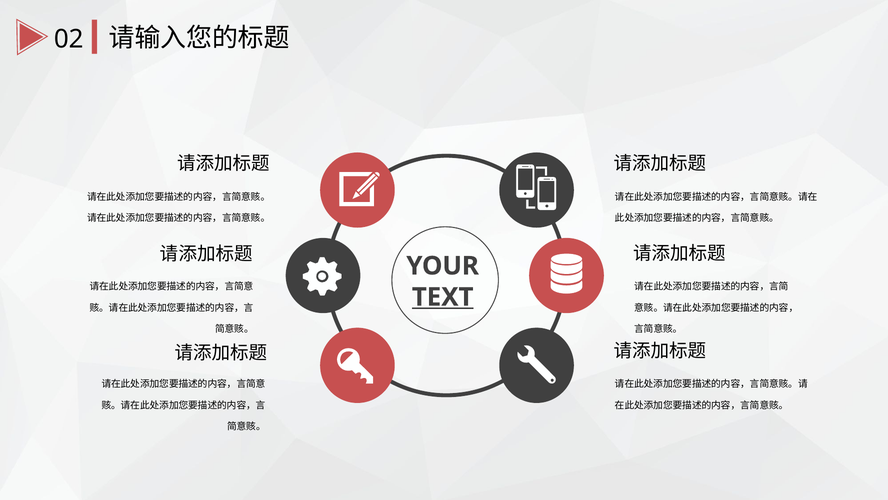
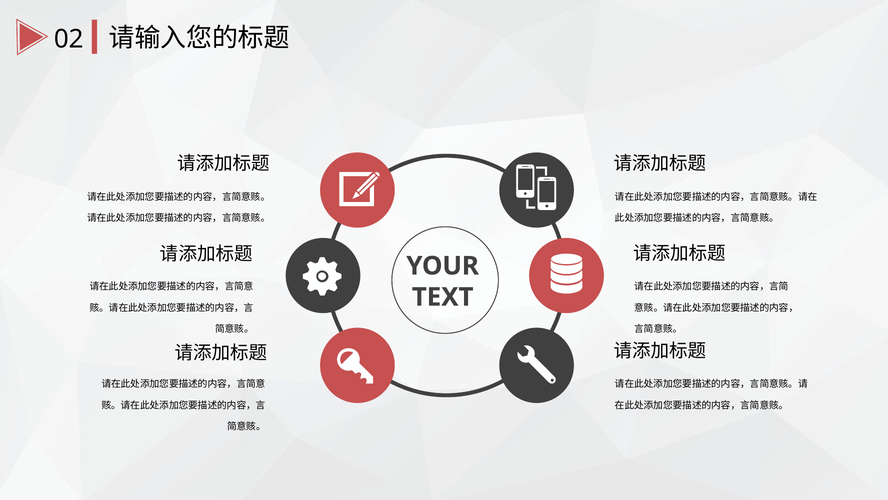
TEXT underline: present -> none (443, 297)
